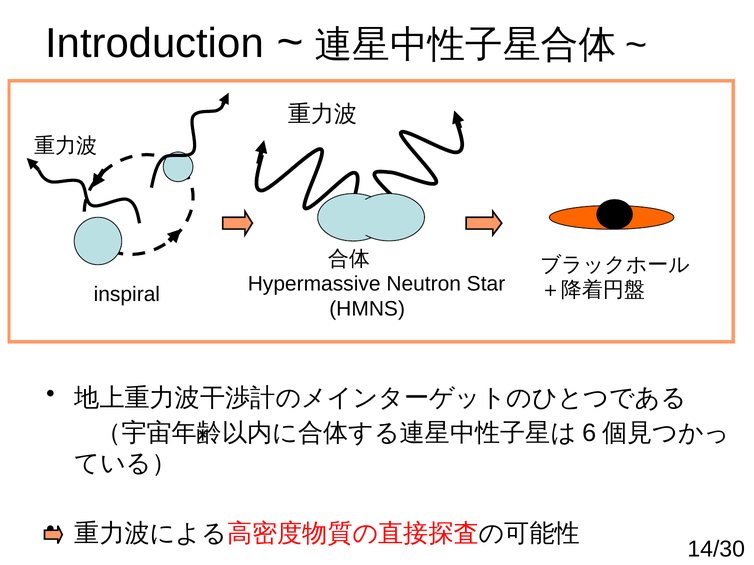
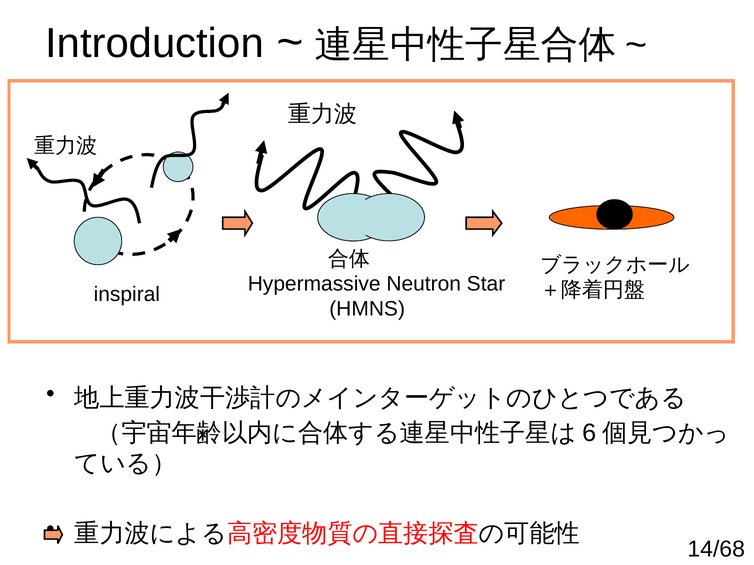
14/30: 14/30 -> 14/68 (716, 549)
